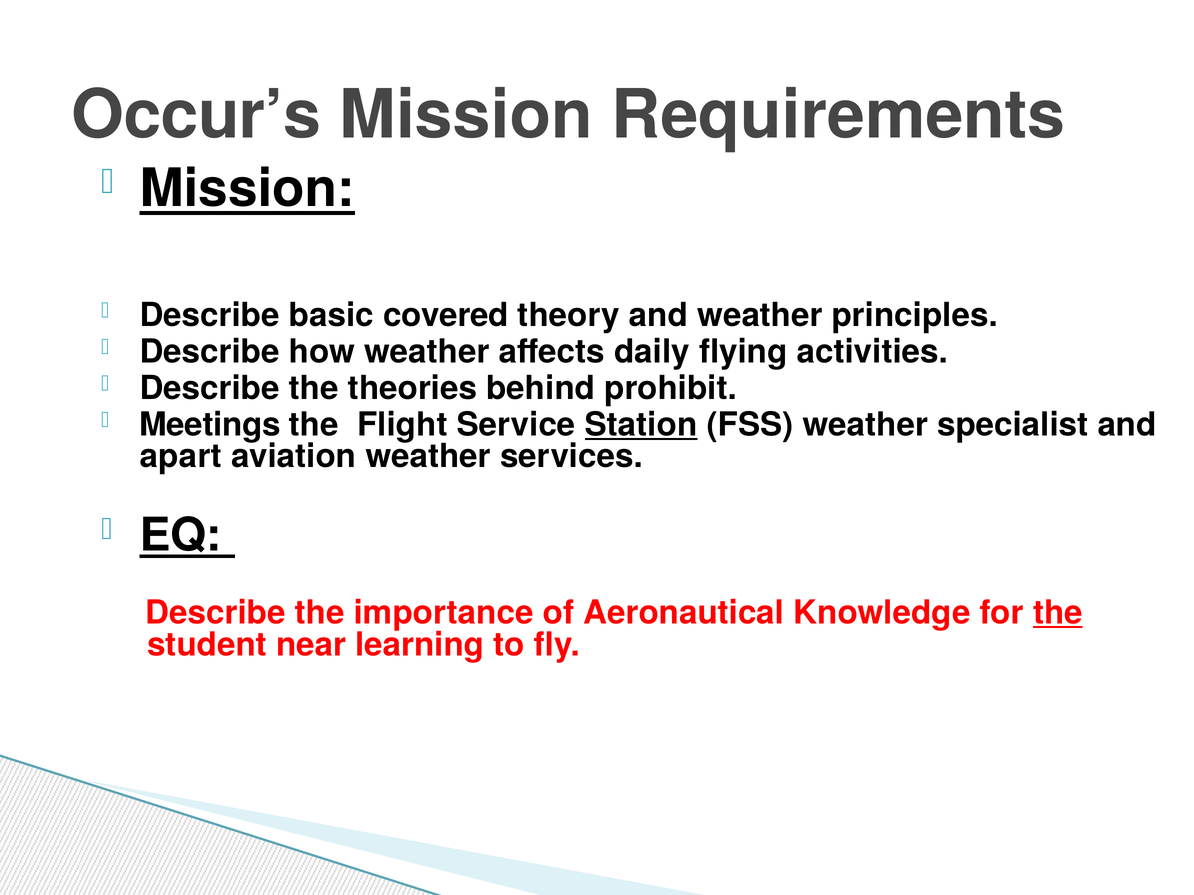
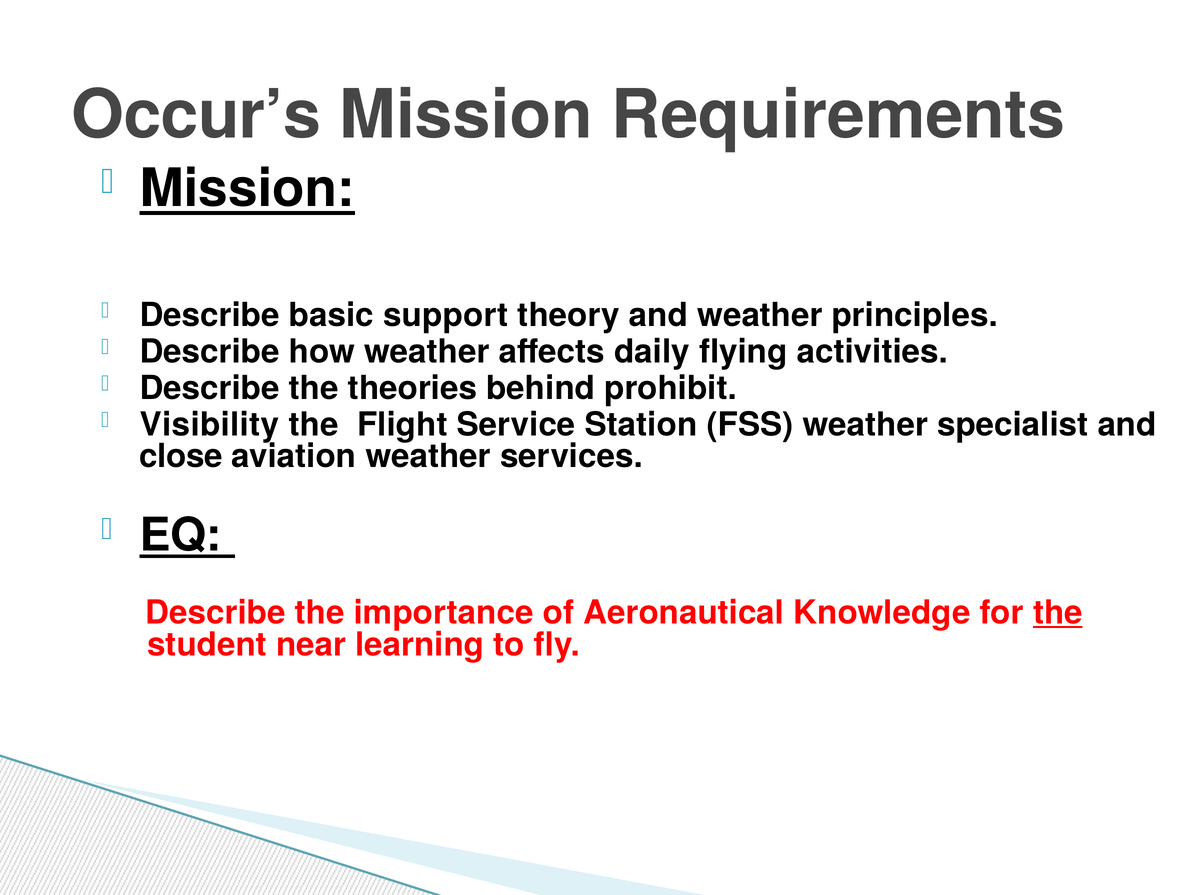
covered: covered -> support (446, 315)
Meetings: Meetings -> Visibility (209, 425)
Station underline: present -> none (641, 425)
apart: apart -> close (181, 457)
